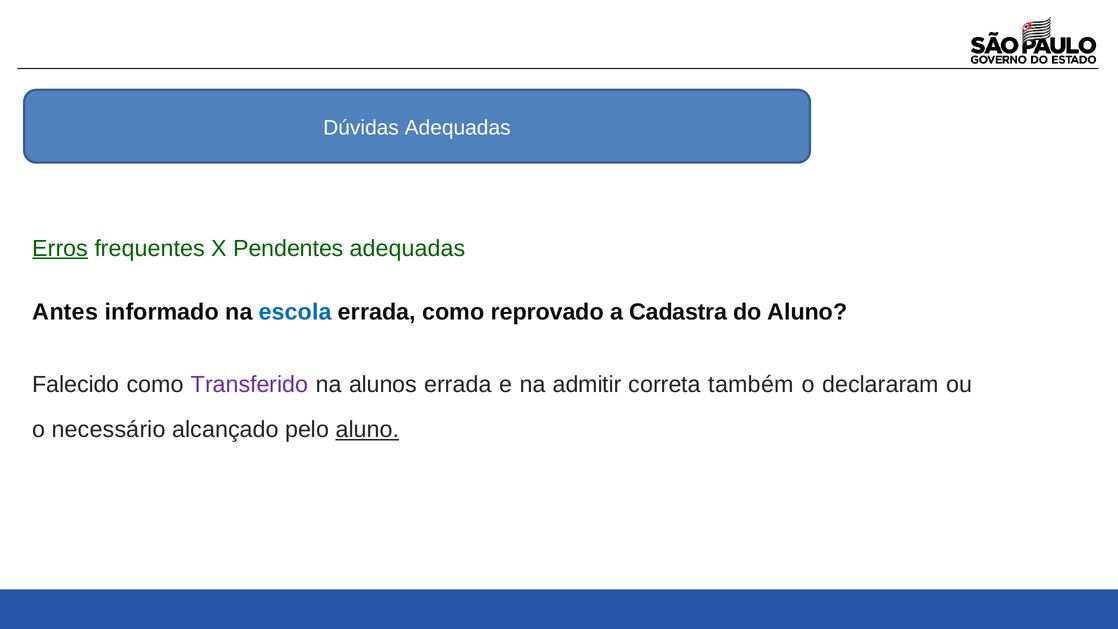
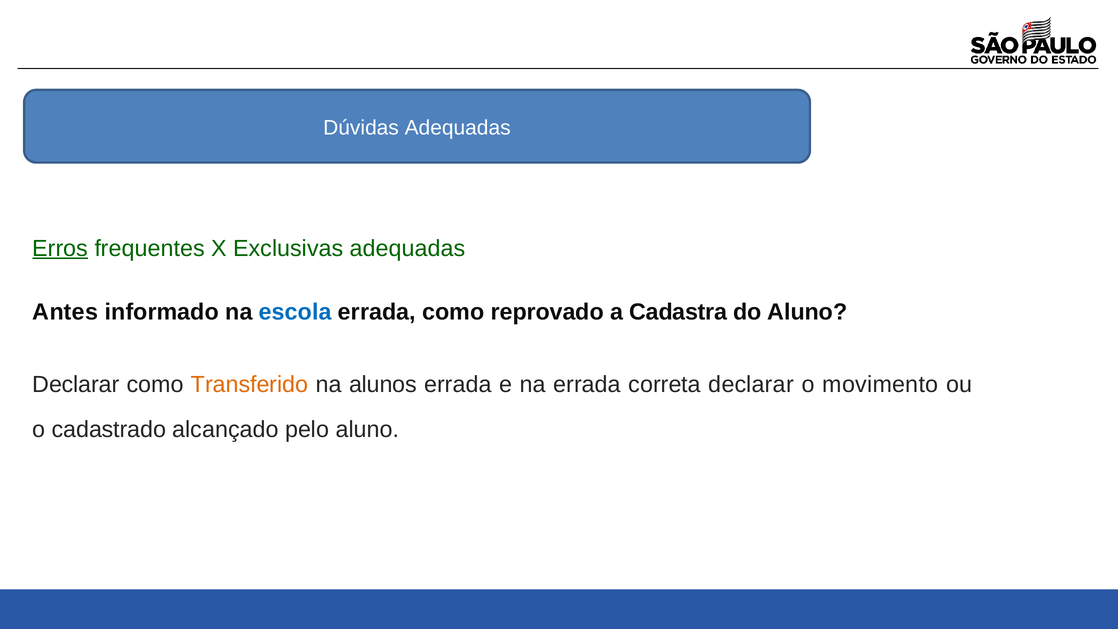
Pendentes: Pendentes -> Exclusivas (288, 248)
Falecido: Falecido -> Declarar (76, 385)
Transferido colour: purple -> orange (250, 385)
na admitir: admitir -> errada (587, 385)
correta também: também -> declarar (751, 385)
declararam: declararam -> movimento (880, 385)
necessário: necessário -> cadastrado (109, 429)
aluno underline: present -> none (367, 429)
